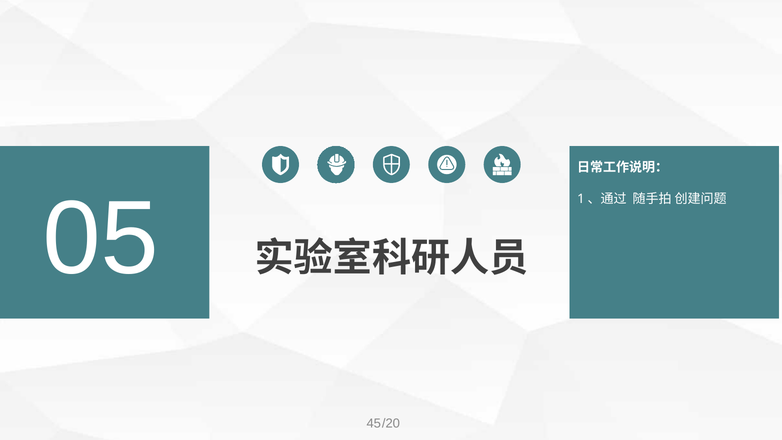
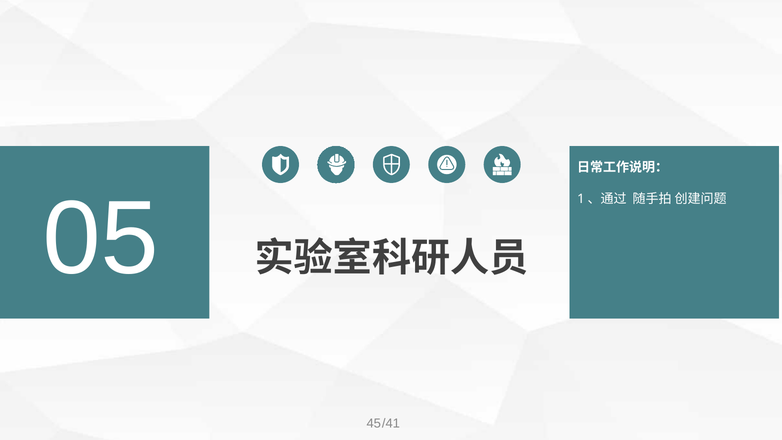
/20: /20 -> /41 (391, 423)
